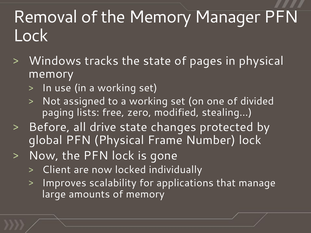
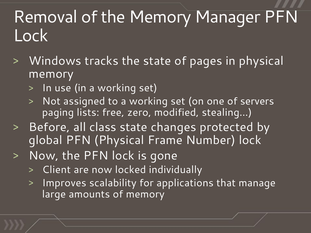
divided: divided -> servers (257, 101)
drive: drive -> class (103, 127)
